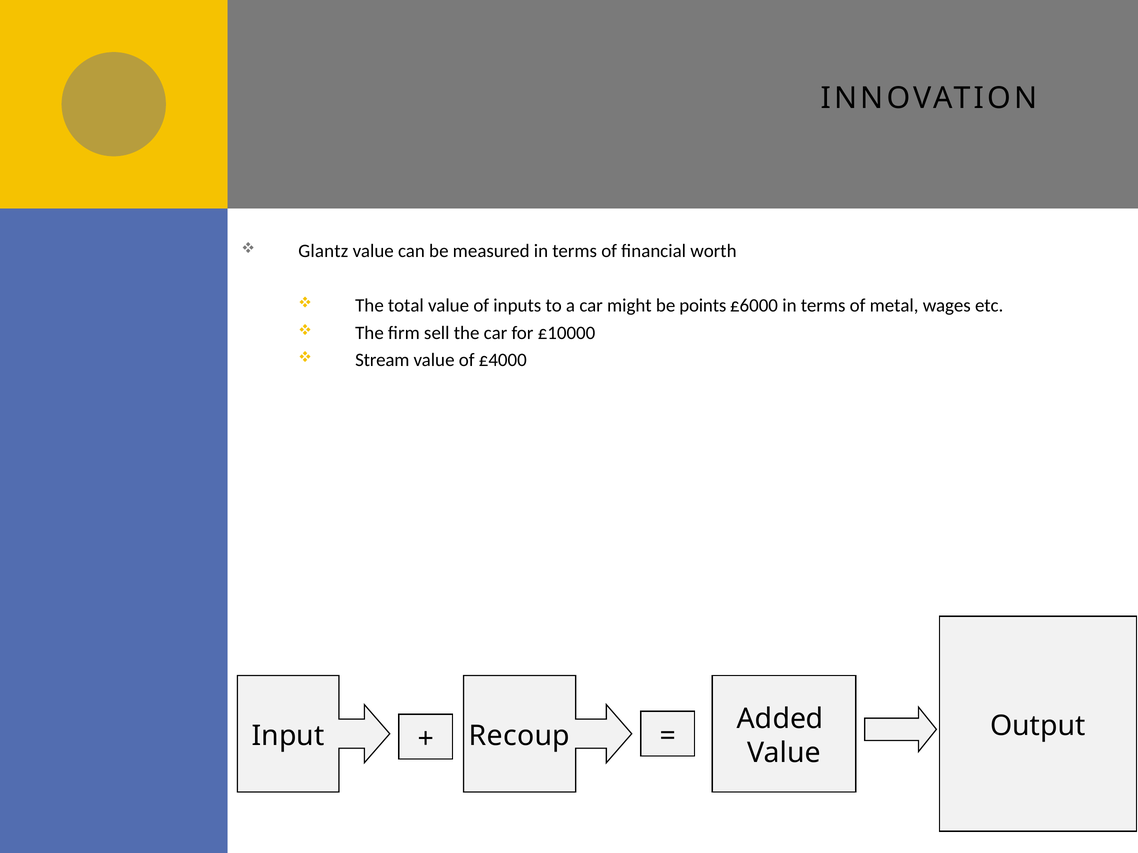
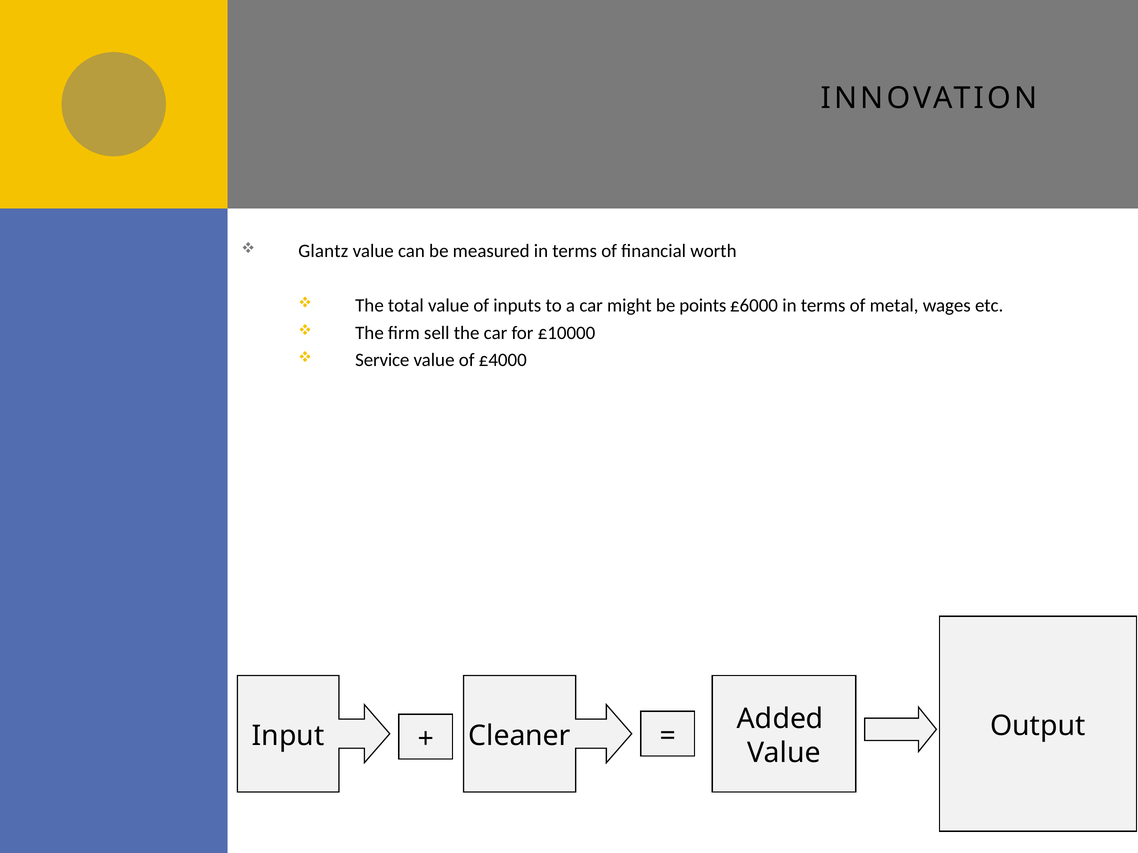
Stream: Stream -> Service (382, 360)
Recoup: Recoup -> Cleaner (520, 736)
